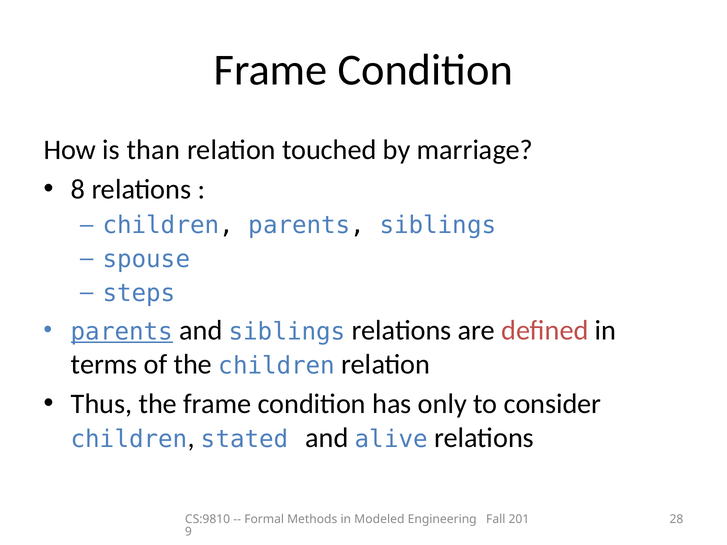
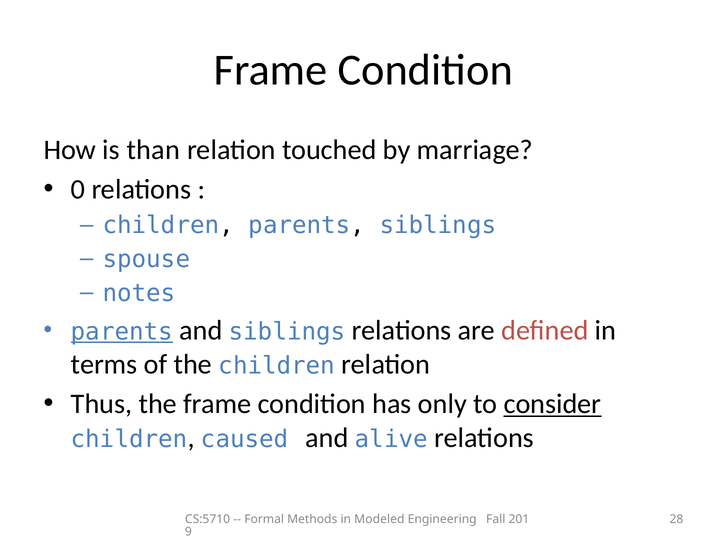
8: 8 -> 0 (78, 189)
steps: steps -> notes (139, 293)
consider underline: none -> present (552, 404)
stated: stated -> caused (245, 440)
CS:9810: CS:9810 -> CS:5710 (208, 520)
